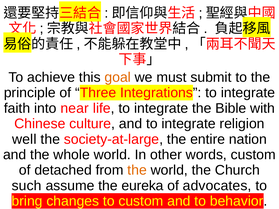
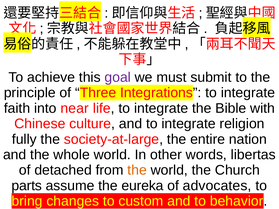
goal colour: orange -> purple (118, 77)
well: well -> fully (24, 139)
words custom: custom -> libertas (253, 155)
such: such -> parts (27, 186)
